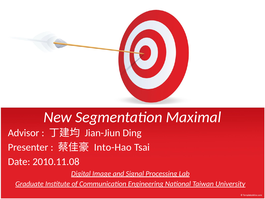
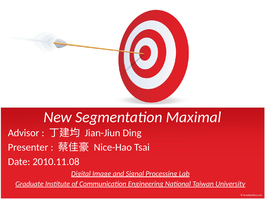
Into-Hao: Into-Hao -> Nice-Hao (113, 147)
